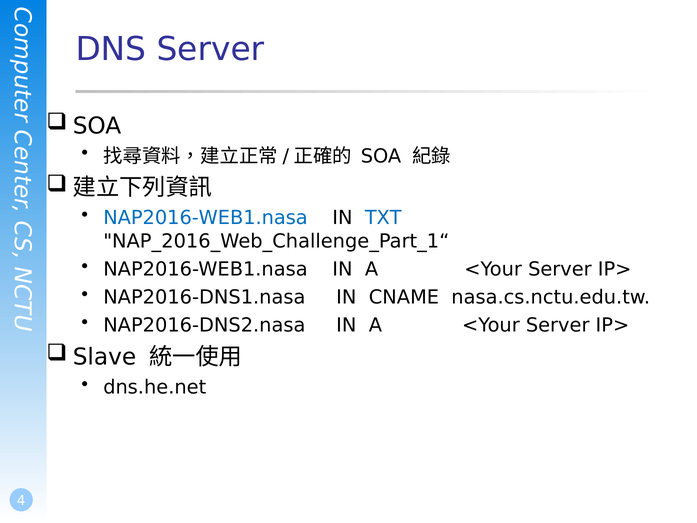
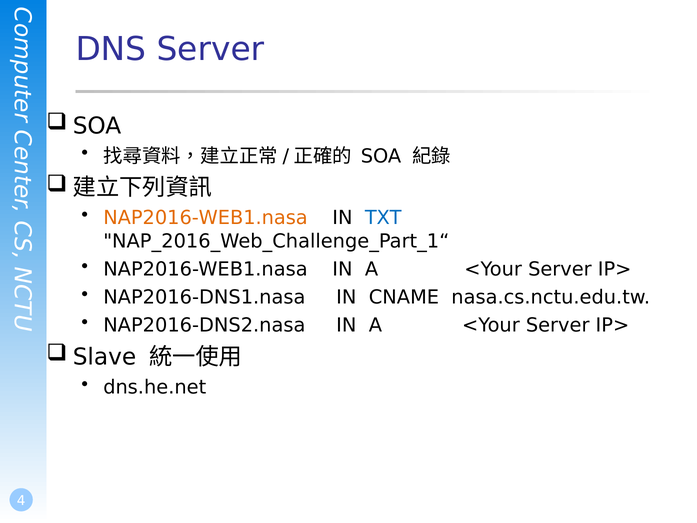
NAP2016-WEB1.nasa colour: blue -> orange (205, 218)
